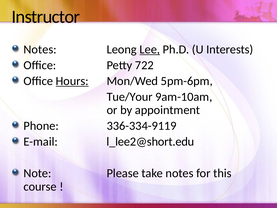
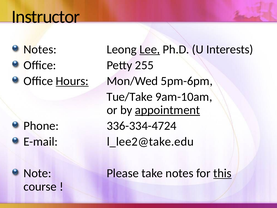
722: 722 -> 255 (144, 65)
Tue/Your: Tue/Your -> Tue/Take (130, 97)
appointment underline: none -> present (168, 110)
336-334-9119: 336-334-9119 -> 336-334-4724 (142, 126)
l_lee2@short.edu: l_lee2@short.edu -> l_lee2@take.edu (150, 141)
this underline: none -> present (222, 173)
